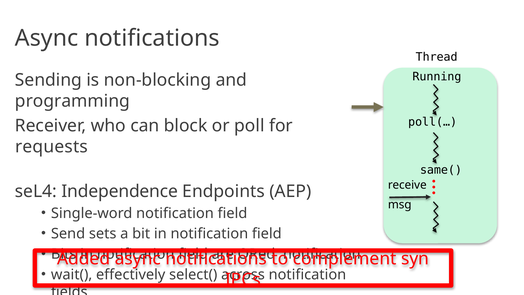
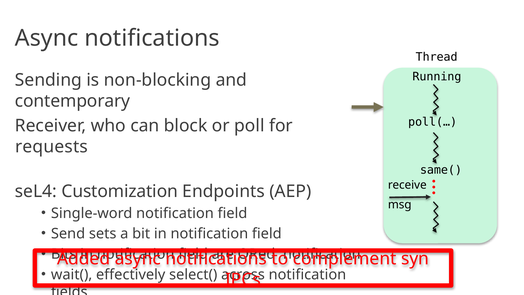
programming: programming -> contemporary (73, 101)
Independence: Independence -> Customization (120, 191)
